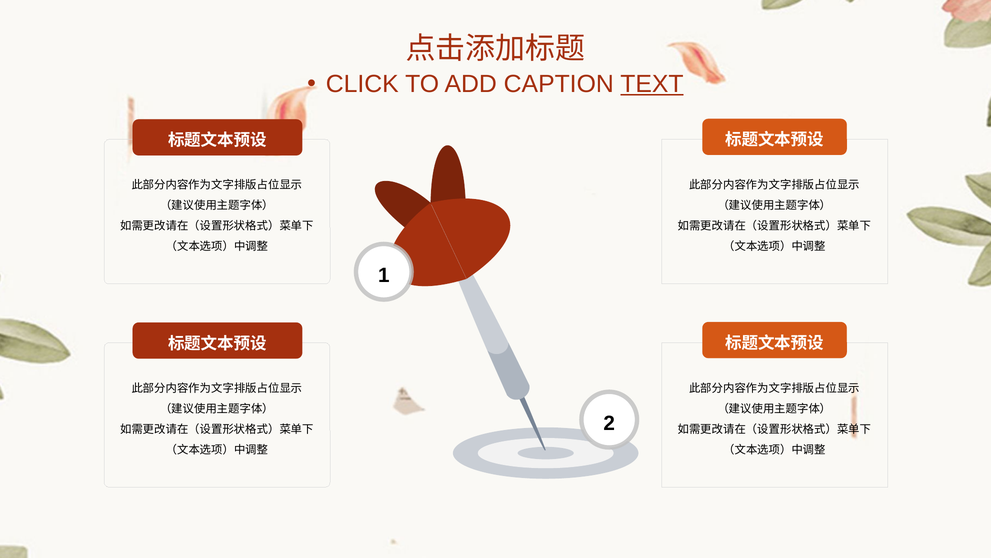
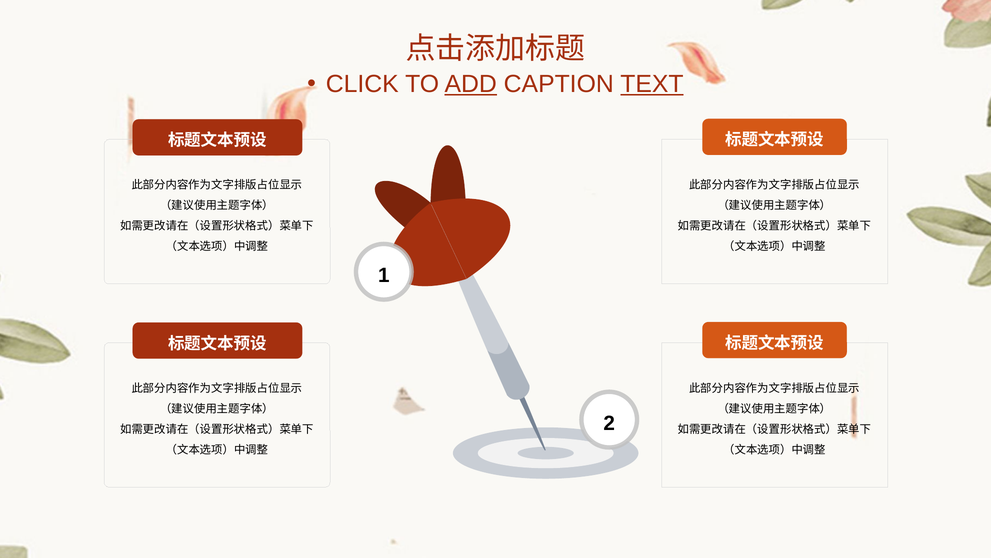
ADD underline: none -> present (471, 84)
